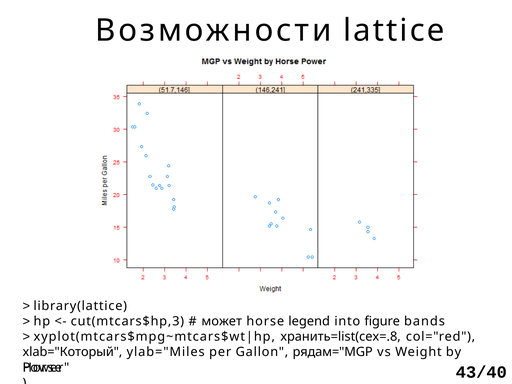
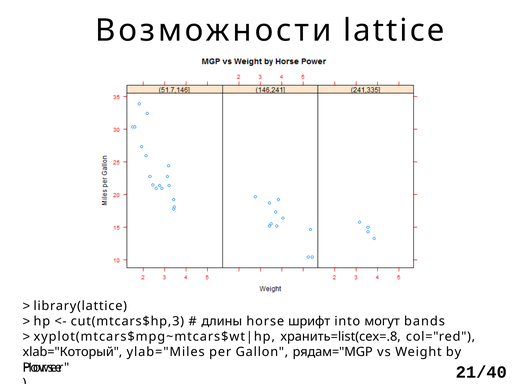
может: может -> длины (222, 321)
legend: legend -> шрифт (309, 321)
figure: figure -> могут (382, 321)
43/40: 43/40 -> 21/40 (481, 372)
